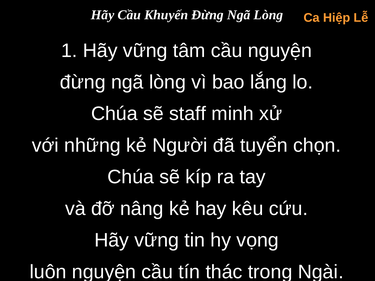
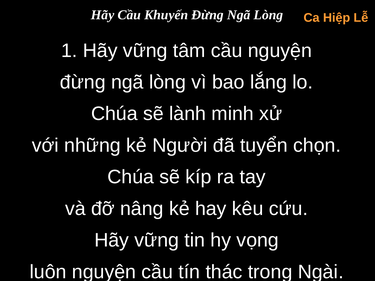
staff: staff -> lành (188, 114)
